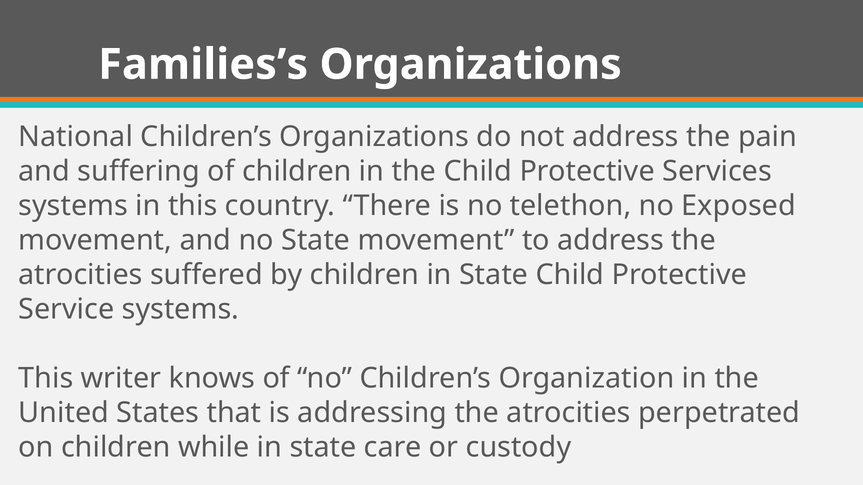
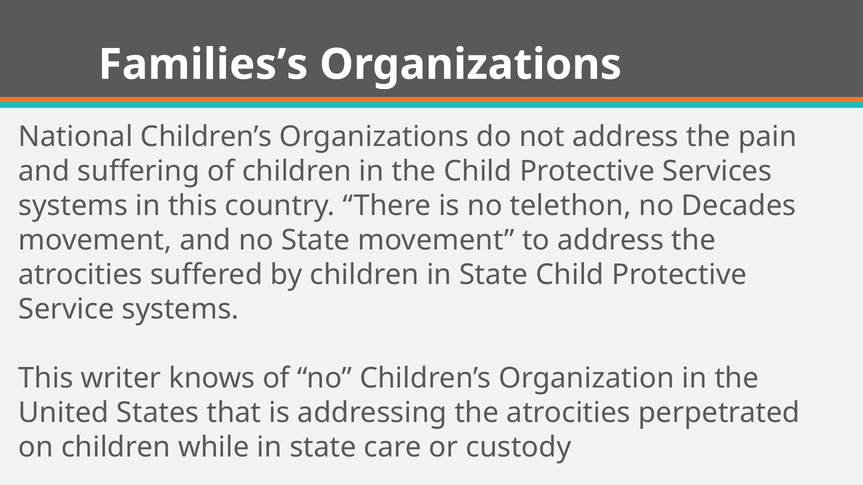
Exposed: Exposed -> Decades (739, 206)
